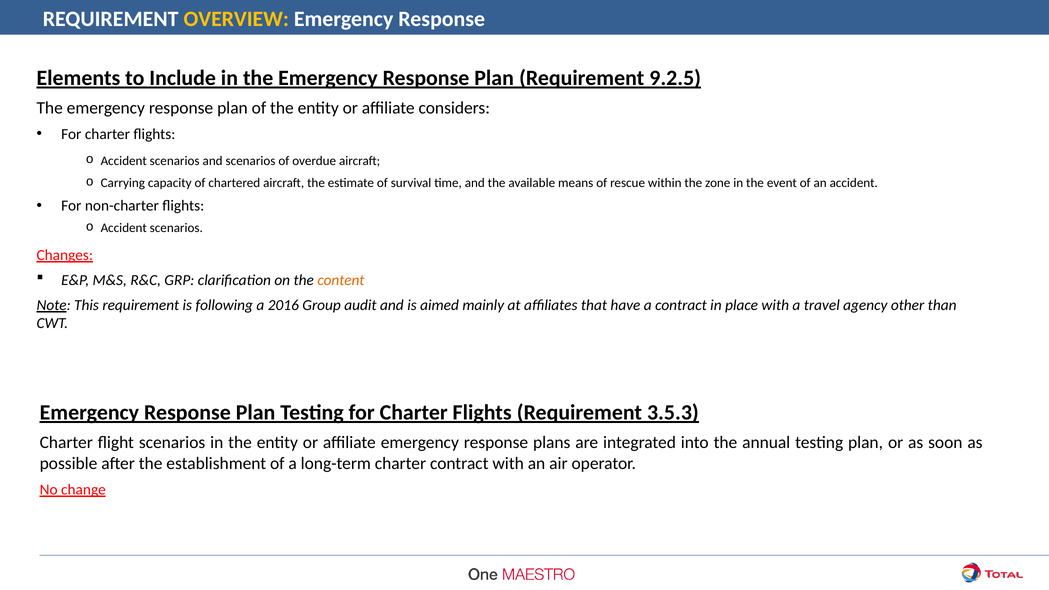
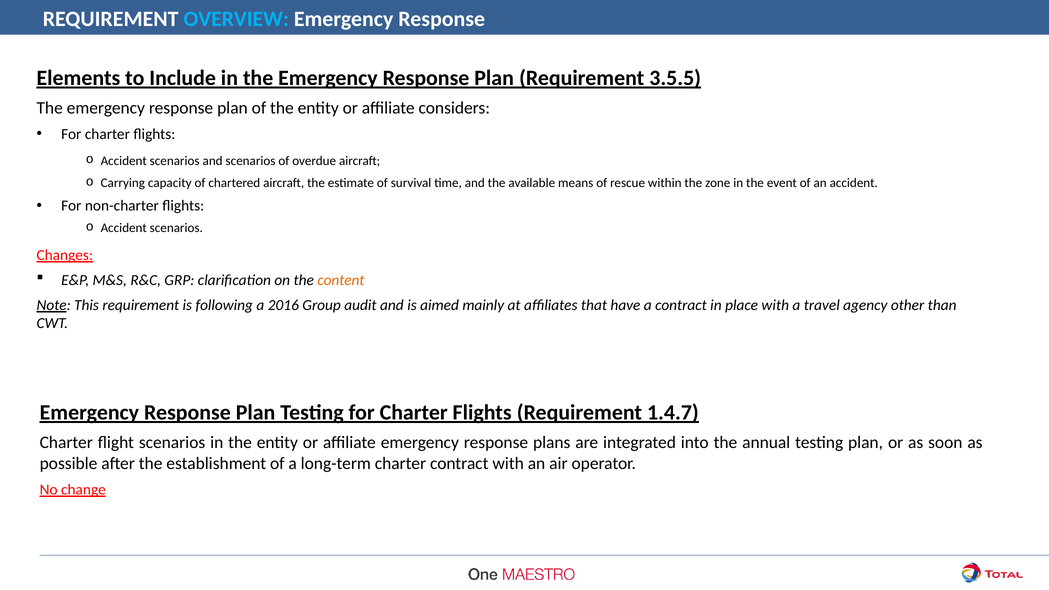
OVERVIEW colour: yellow -> light blue (236, 19)
9.2.5: 9.2.5 -> 3.5.5 (675, 78)
3.5.3: 3.5.3 -> 1.4.7 (673, 413)
